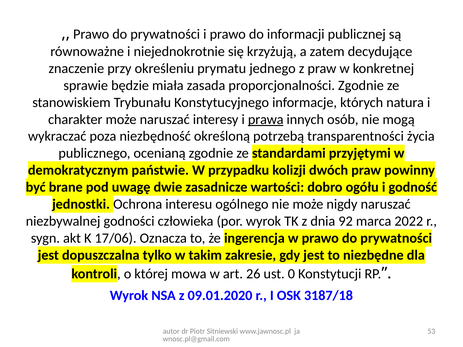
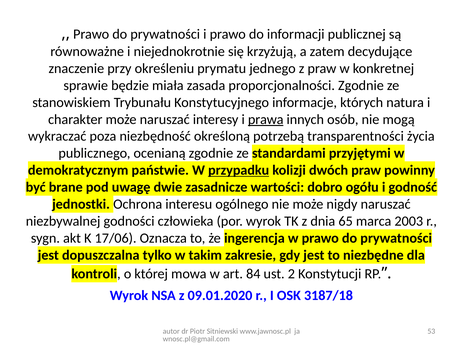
przypadku underline: none -> present (239, 170)
92: 92 -> 65 (346, 221)
2022: 2022 -> 2003 (409, 221)
26: 26 -> 84 (253, 274)
0: 0 -> 2 (291, 274)
